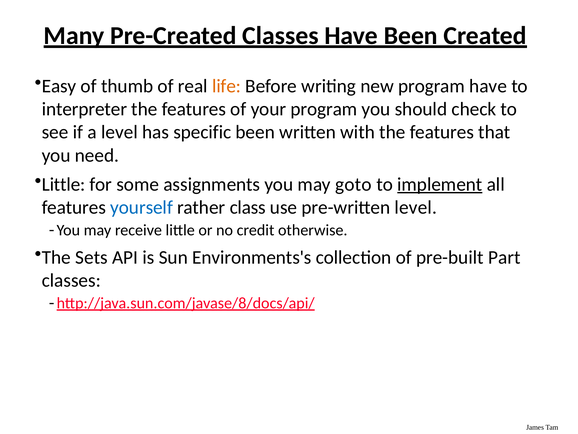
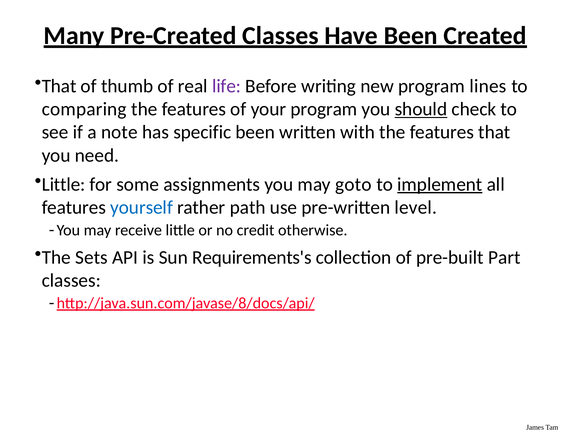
Easy: Easy -> That (59, 86)
life colour: orange -> purple (227, 86)
program have: have -> lines (488, 86)
interpreter: interpreter -> comparing (84, 109)
should underline: none -> present (421, 109)
a level: level -> note (119, 132)
class: class -> path (248, 207)
Environments's: Environments's -> Requirements's (252, 257)
